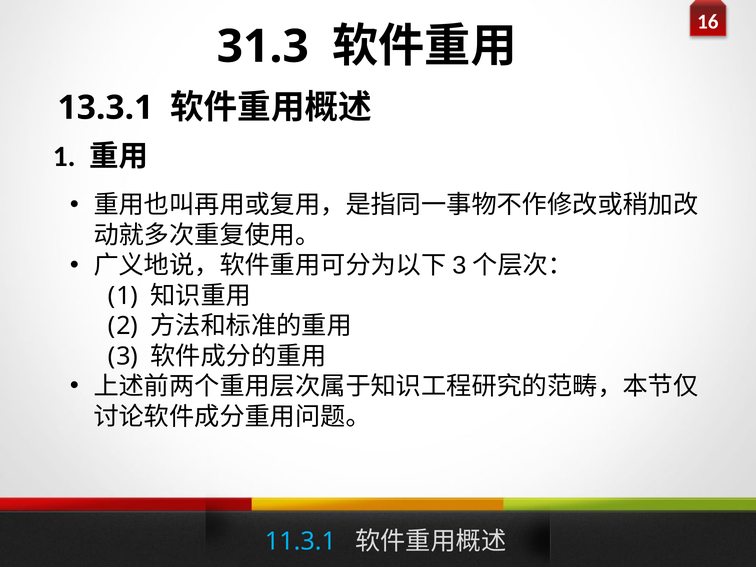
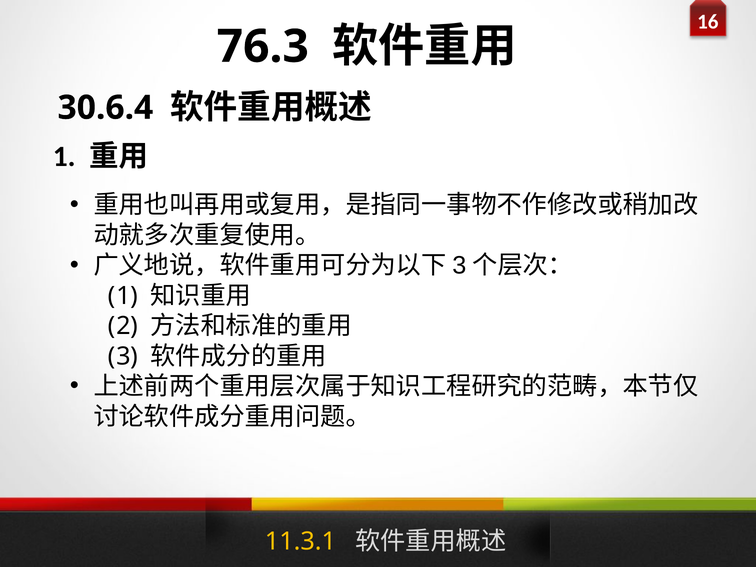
31.3: 31.3 -> 76.3 (263, 47)
13.3.1: 13.3.1 -> 30.6.4 (105, 108)
11.3.1 colour: light blue -> yellow (300, 542)
